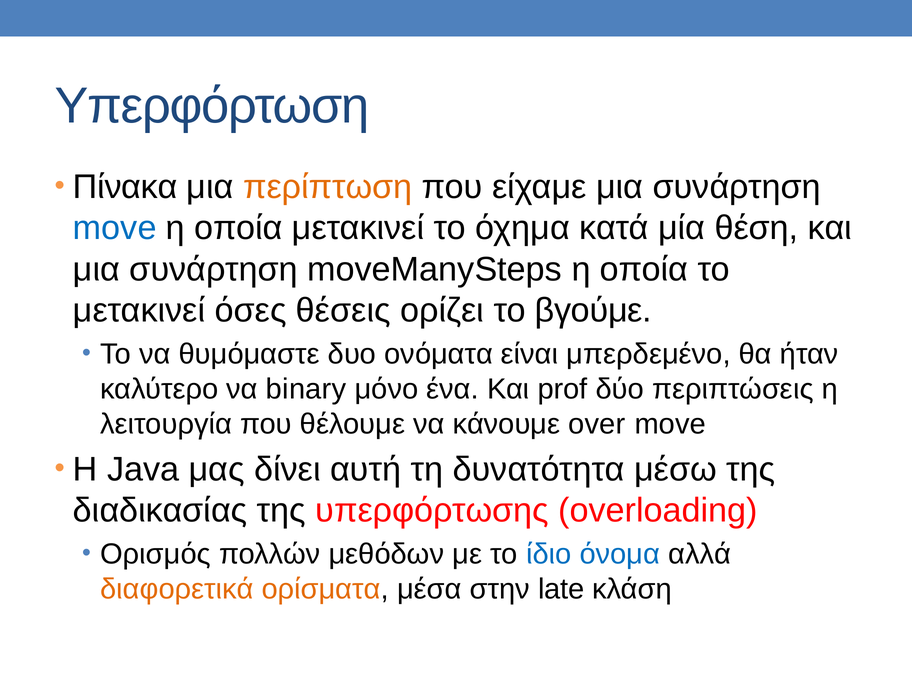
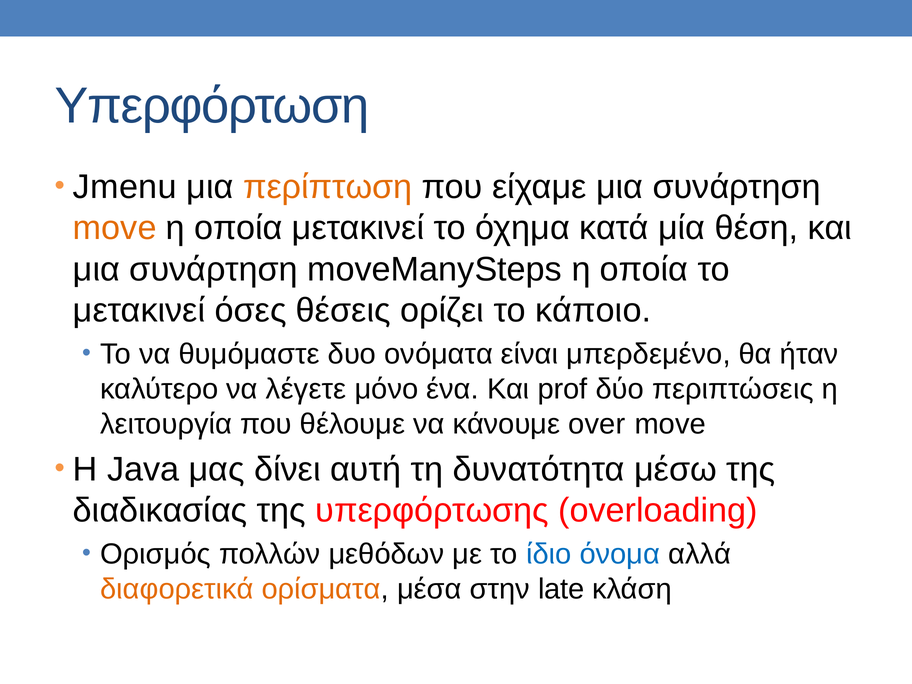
Πίνακα: Πίνακα -> Jmenu (125, 187)
move colour: blue -> orange (115, 228)
βγούμε: βγούμε -> κάποιο (593, 310)
binary: binary -> λέγετε (306, 389)
